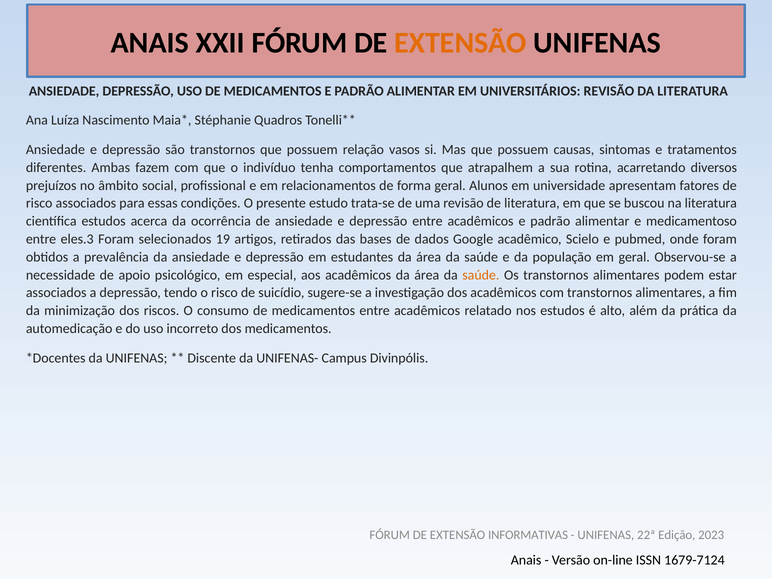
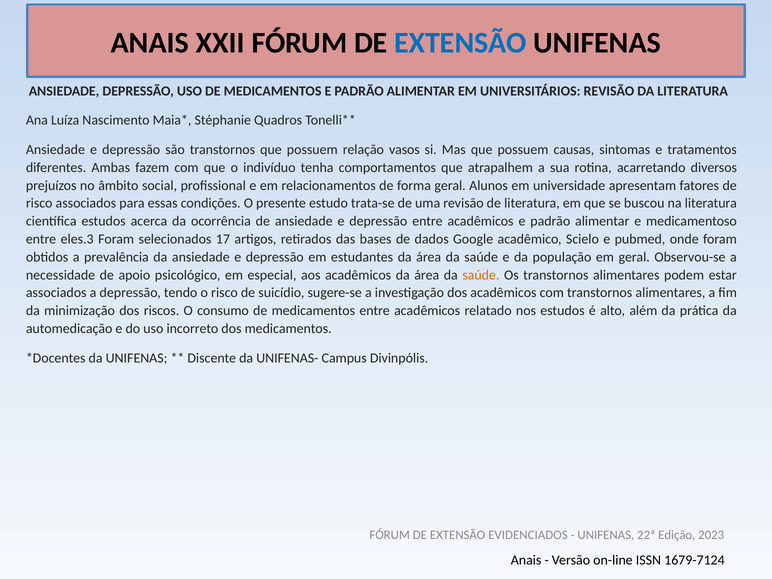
EXTENSÃO colour: orange -> blue (460, 43)
19: 19 -> 17 (223, 239)
INFORMATIVAS: INFORMATIVAS -> EVIDENCIADOS (528, 535)
